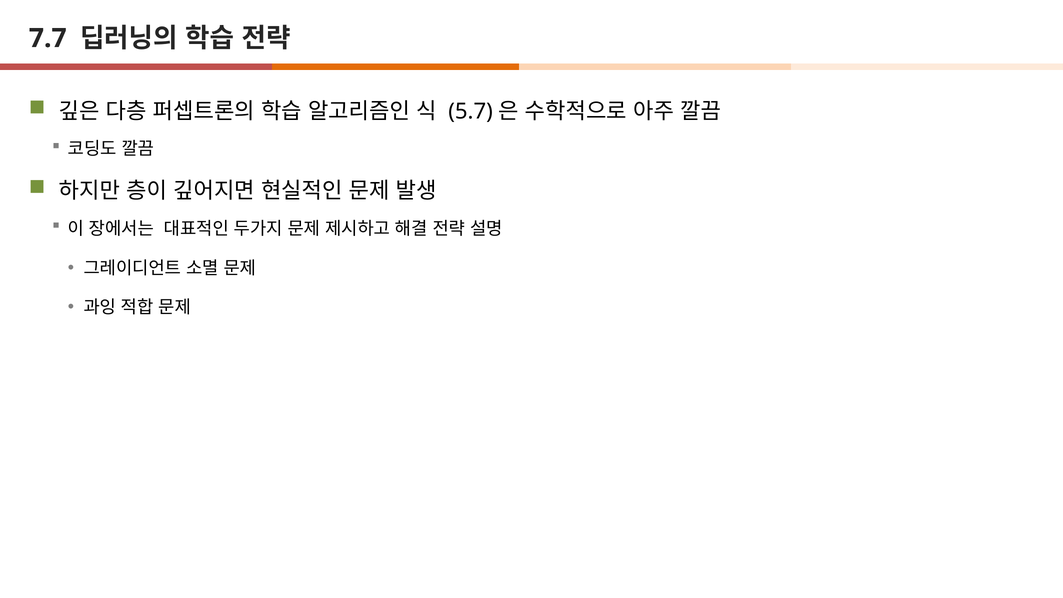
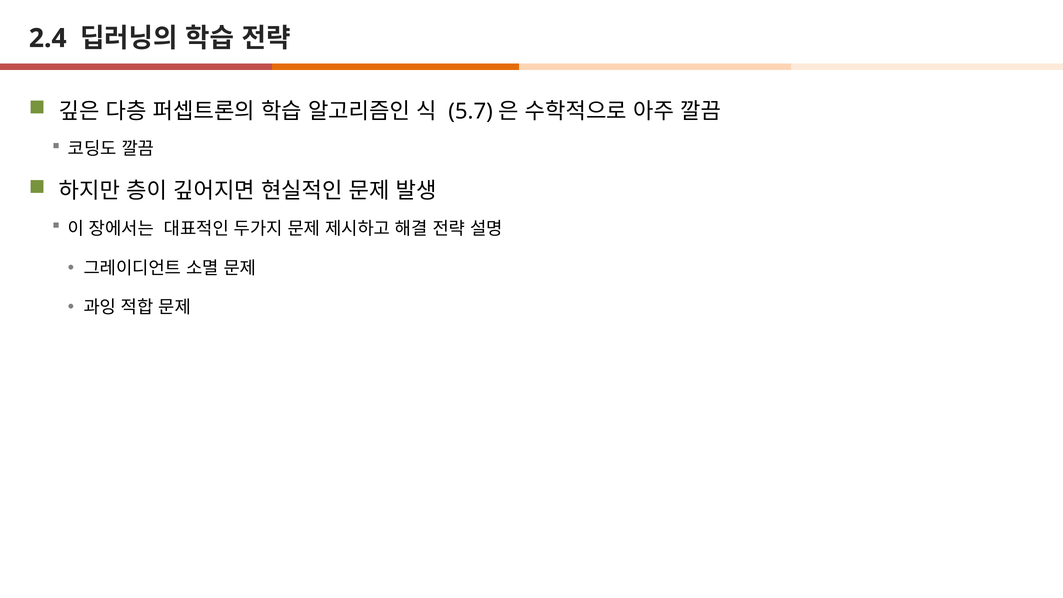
7.7: 7.7 -> 2.4 (48, 38)
